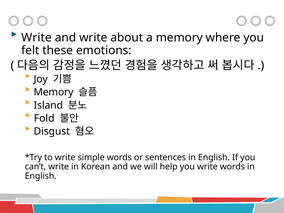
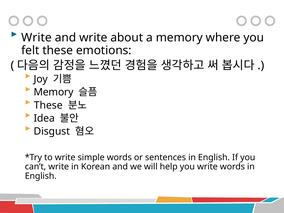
Island: Island -> These (48, 105)
Fold: Fold -> Idea (44, 118)
